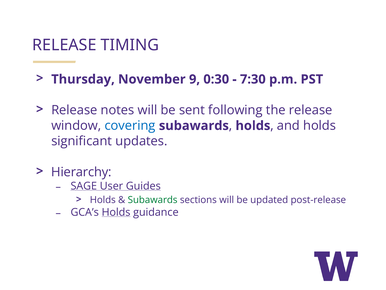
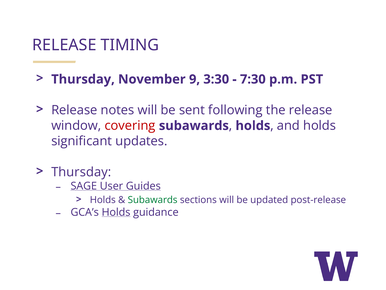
0:30: 0:30 -> 3:30 (216, 79)
covering colour: blue -> red (130, 125)
Hierarchy: Hierarchy -> Thursday (81, 172)
